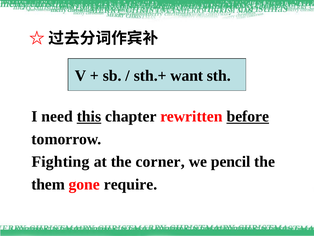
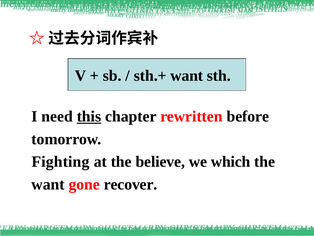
before underline: present -> none (248, 116)
corner: corner -> believe (160, 161)
pencil: pencil -> which (231, 161)
them: them -> want (48, 184)
require: require -> recover (131, 184)
